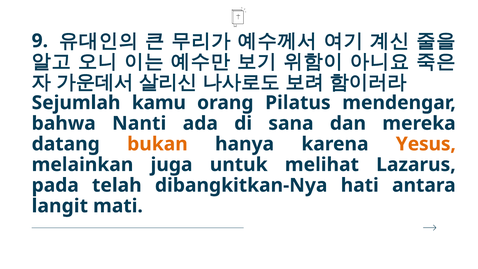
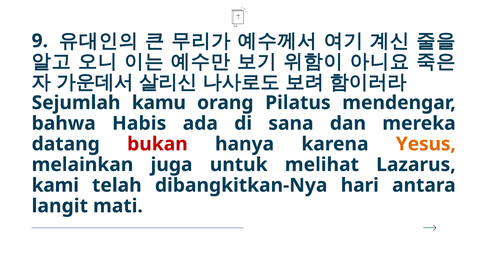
Nanti: Nanti -> Habis (139, 123)
bukan colour: orange -> red (157, 144)
pada: pada -> kami (55, 185)
hati: hati -> hari (360, 185)
